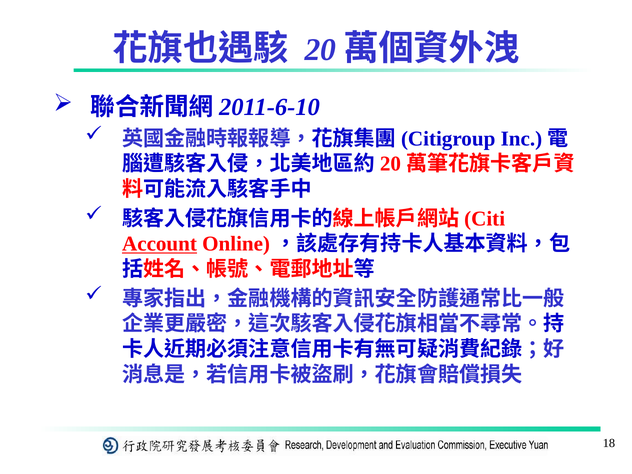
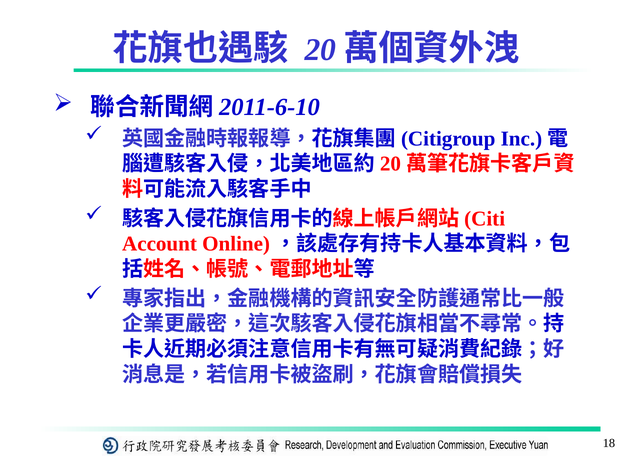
Account underline: present -> none (160, 244)
